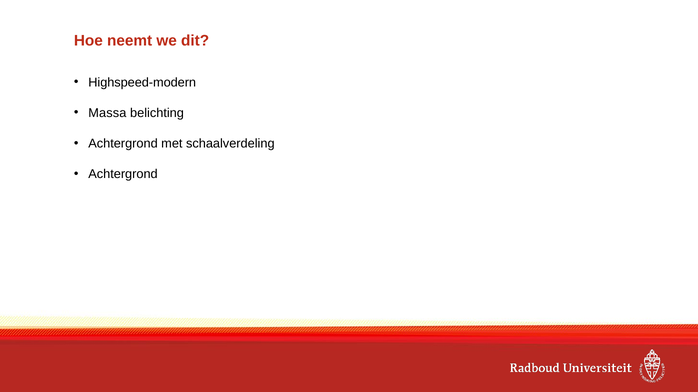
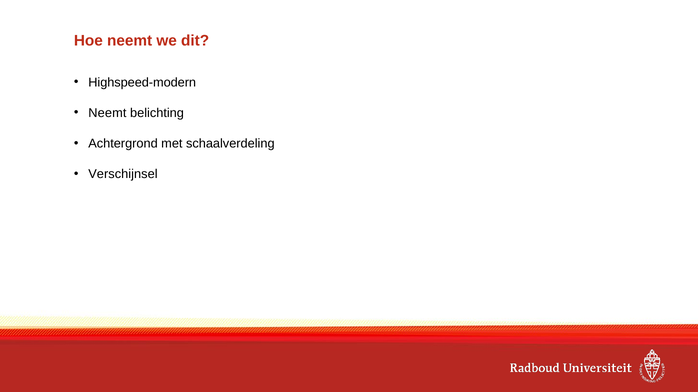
Massa: Massa -> Neemt (107, 113)
Achtergrond: Achtergrond -> Verschijnsel (123, 174)
